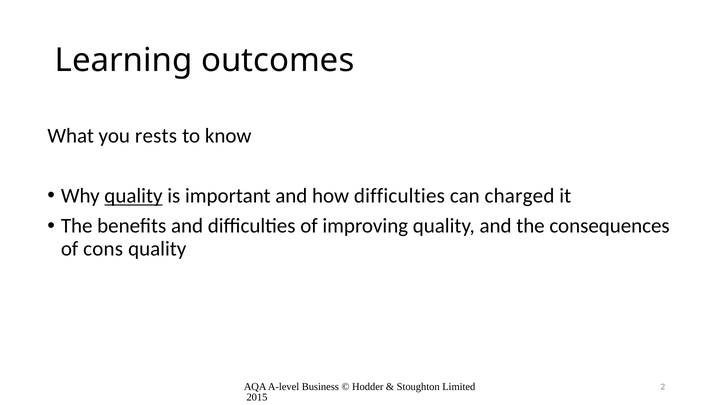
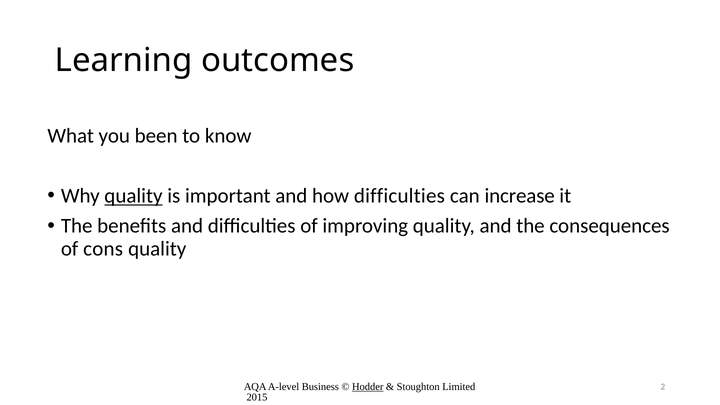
rests: rests -> been (156, 136)
charged: charged -> increase (520, 196)
Hodder underline: none -> present (368, 387)
